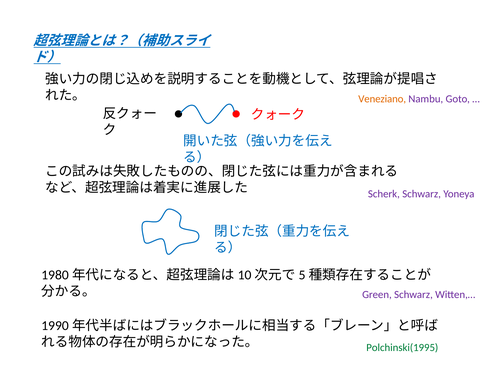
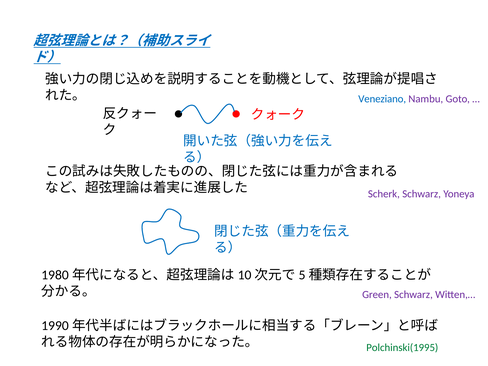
Veneziano colour: orange -> blue (382, 99)
